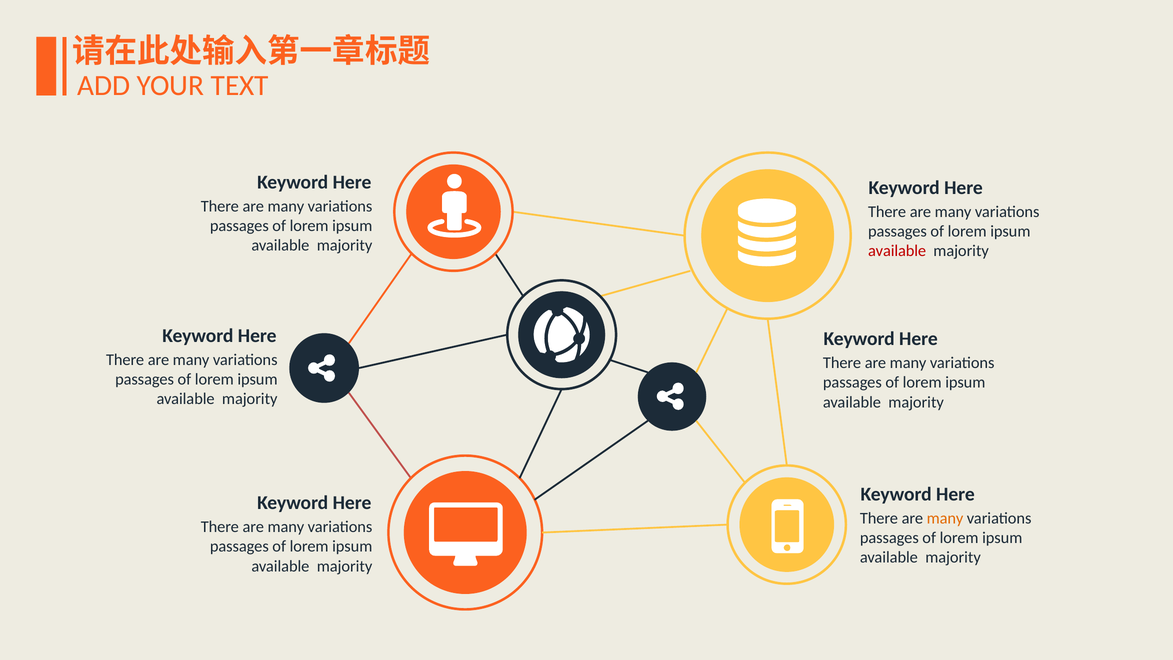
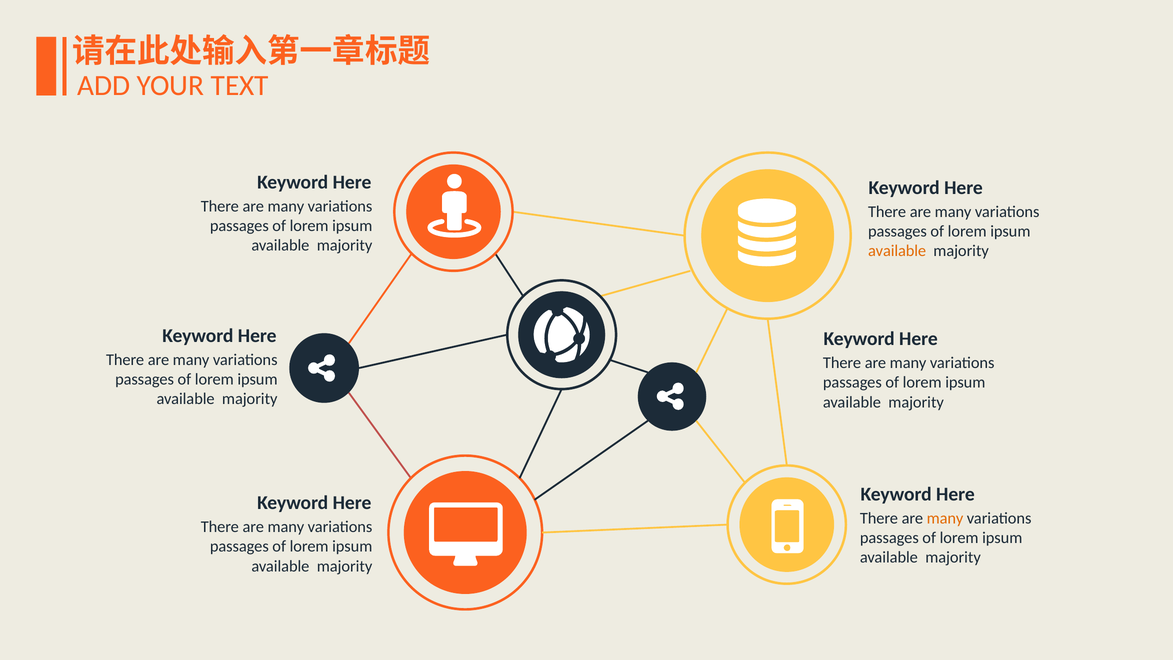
available colour: red -> orange (897, 251)
